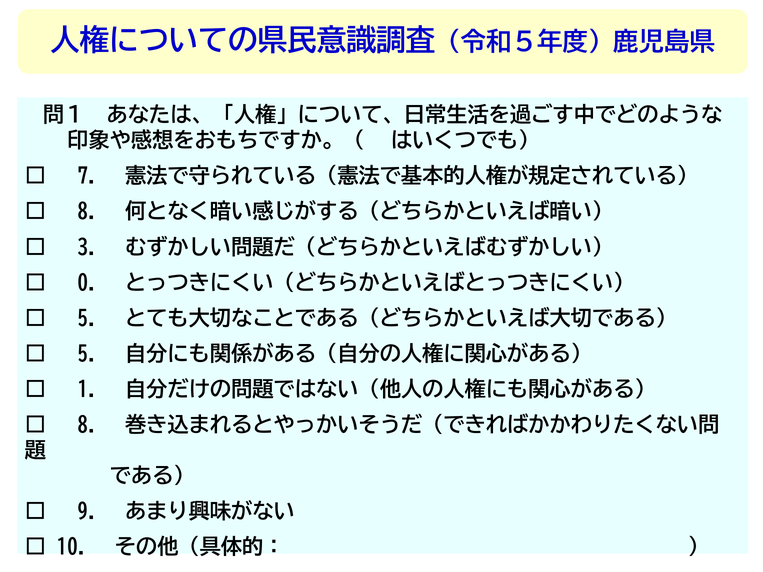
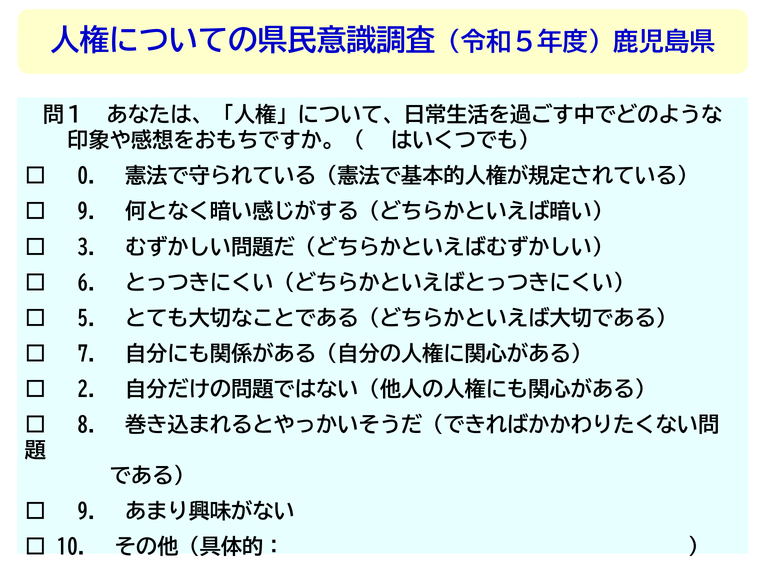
7: 7 -> 0 (88, 176)
8: 8 -> 9 (88, 212)
0: 0 -> 6 (88, 283)
5: 5 -> 7 (88, 354)
1: 1 -> 2 (88, 390)
